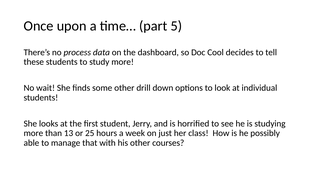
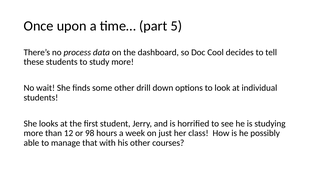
13: 13 -> 12 (69, 134)
25: 25 -> 98 (90, 134)
